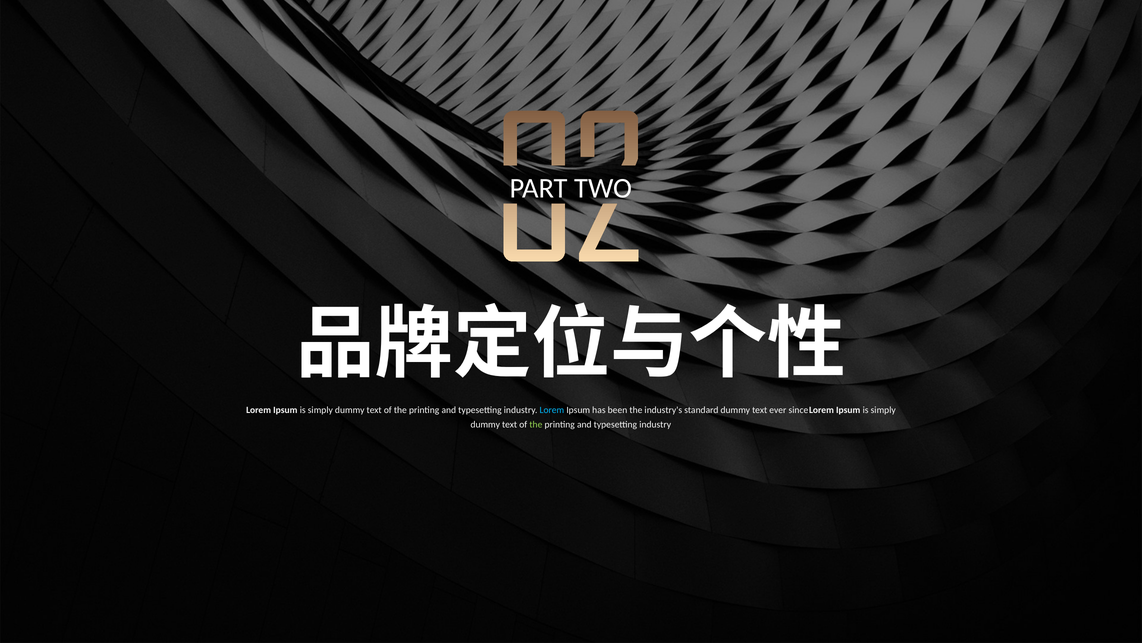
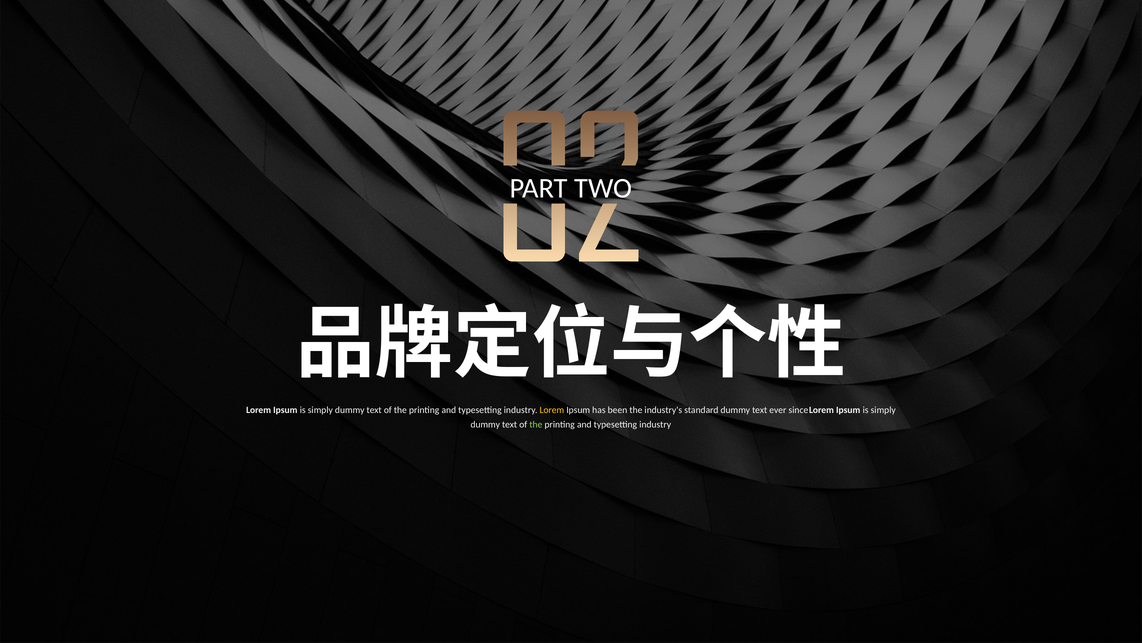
Lorem colour: light blue -> yellow (552, 410)
